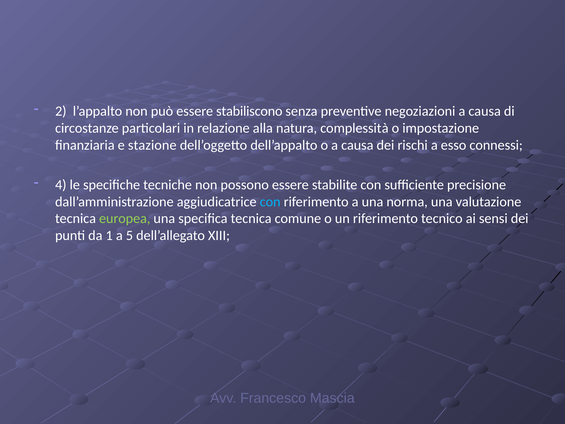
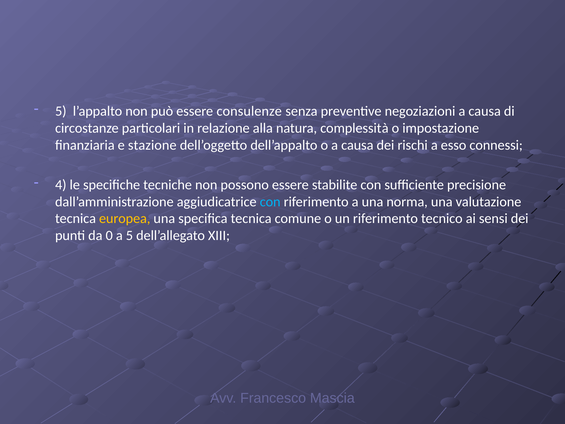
2: 2 -> 5 (61, 111)
stabiliscono: stabiliscono -> consulenze (249, 111)
europea colour: light green -> yellow (125, 219)
1: 1 -> 0 (109, 235)
